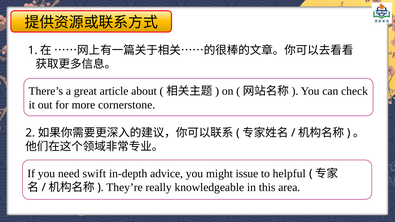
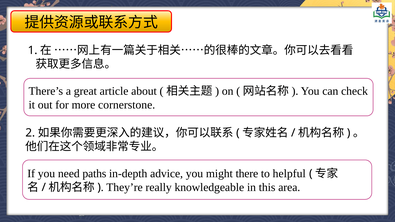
swift: swift -> paths (94, 174)
issue: issue -> there (247, 174)
